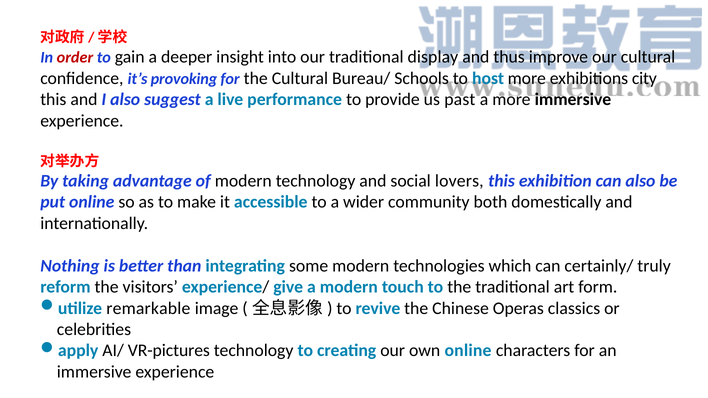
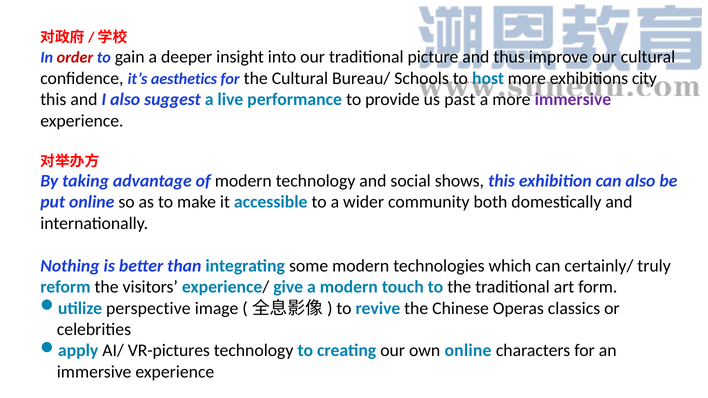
display: display -> picture (433, 57)
provoking: provoking -> aesthetics (184, 79)
immersive colour: black -> purple (573, 99)
lovers: lovers -> shows (459, 181)
remarkable: remarkable -> perspective (148, 308)
